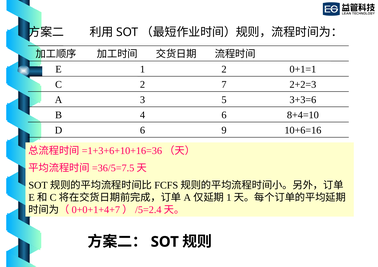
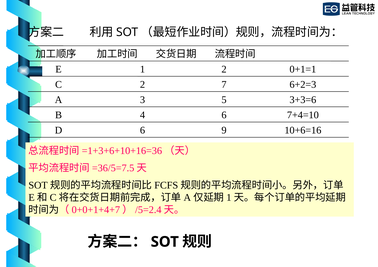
2+2=3: 2+2=3 -> 6+2=3 (303, 85)
8+4=10: 8+4=10 -> 7+4=10 (303, 115)
